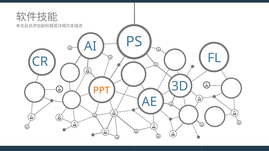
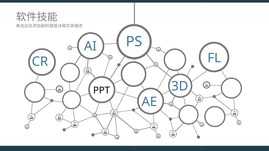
PPT colour: orange -> black (102, 91)
